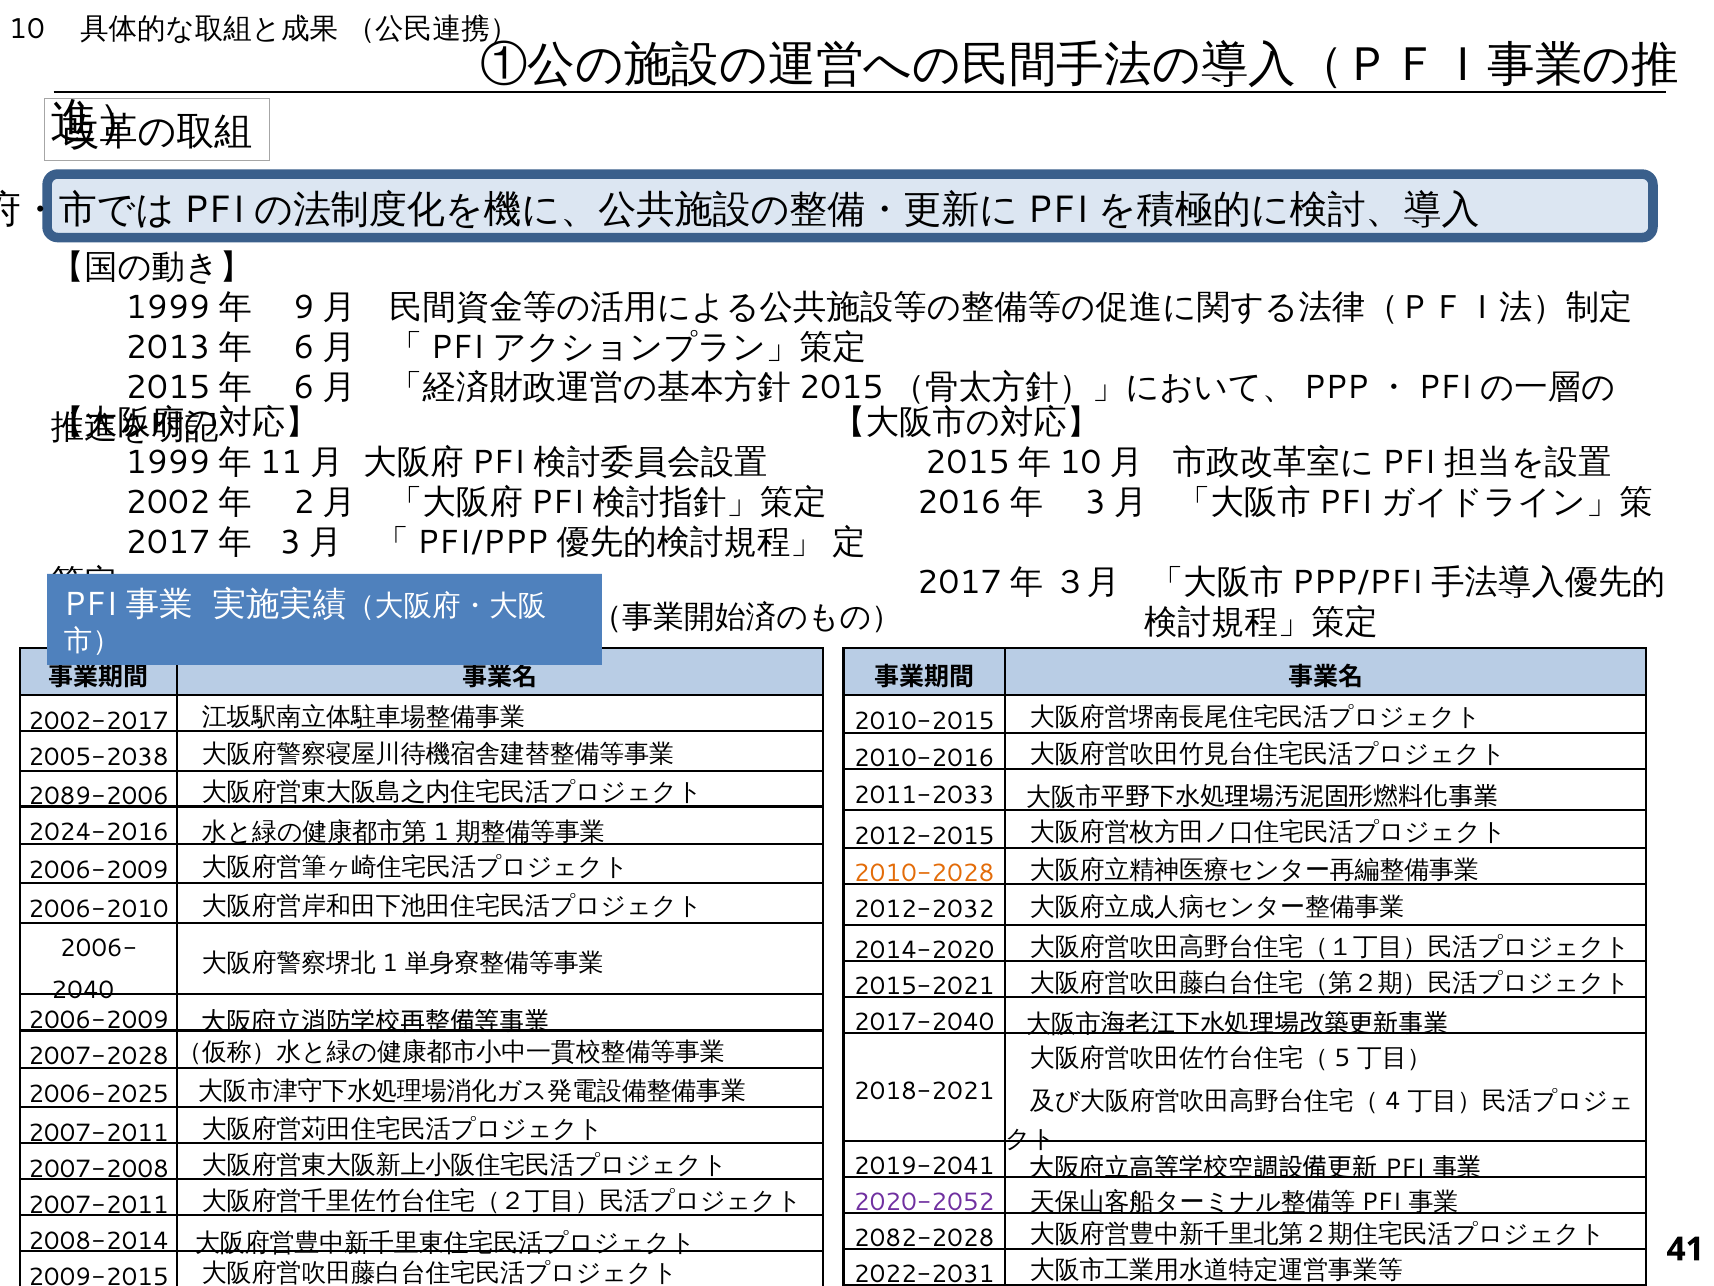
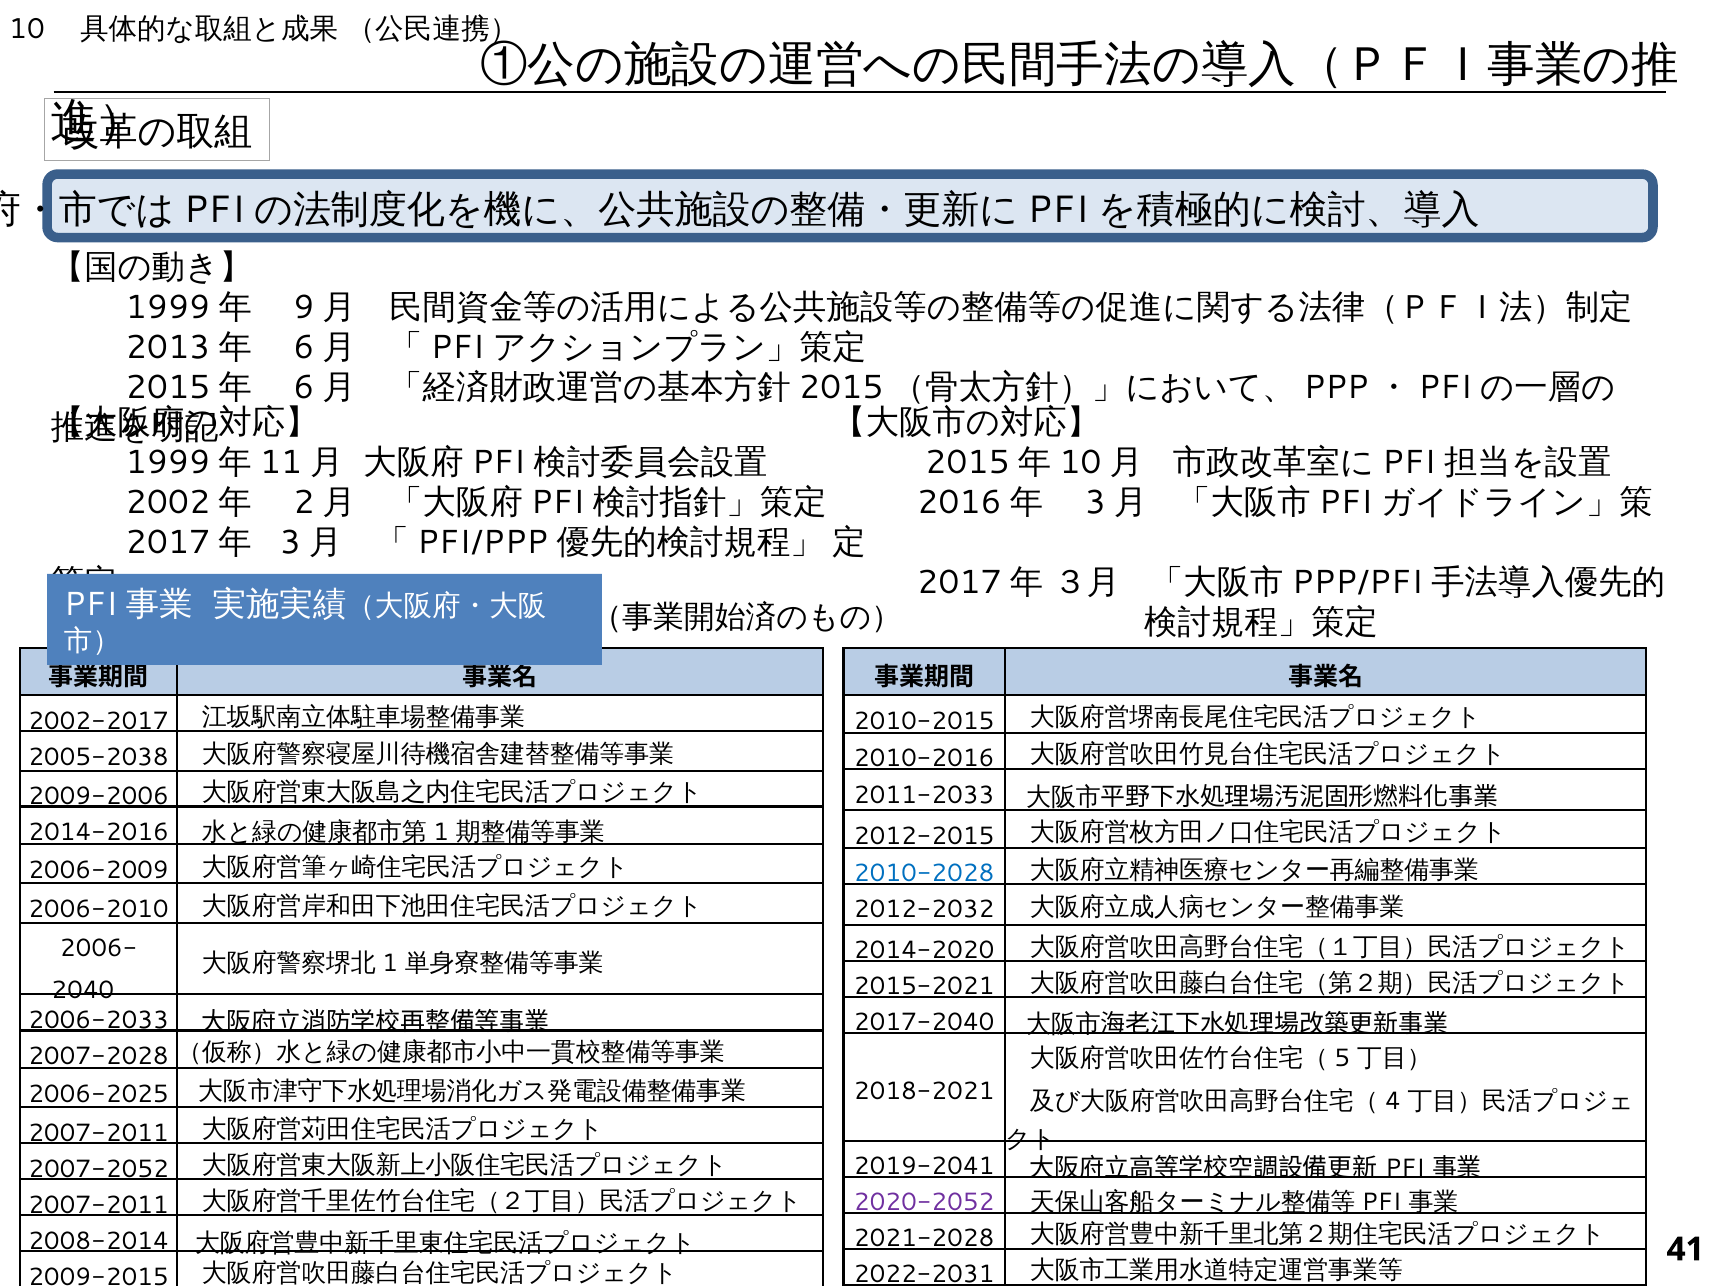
2089-2006: 2089-2006 -> 2009-2006 (99, 796)
2024-2016: 2024-2016 -> 2014-2016 (99, 832)
2010-2028 colour: orange -> blue (924, 873)
2006-2009: 2006-2009 -> 2006-2033 (99, 1020)
2007-2008: 2007-2008 -> 2007-2052 (99, 1169)
2082-2028: 2082-2028 -> 2021-2028 (924, 1238)
